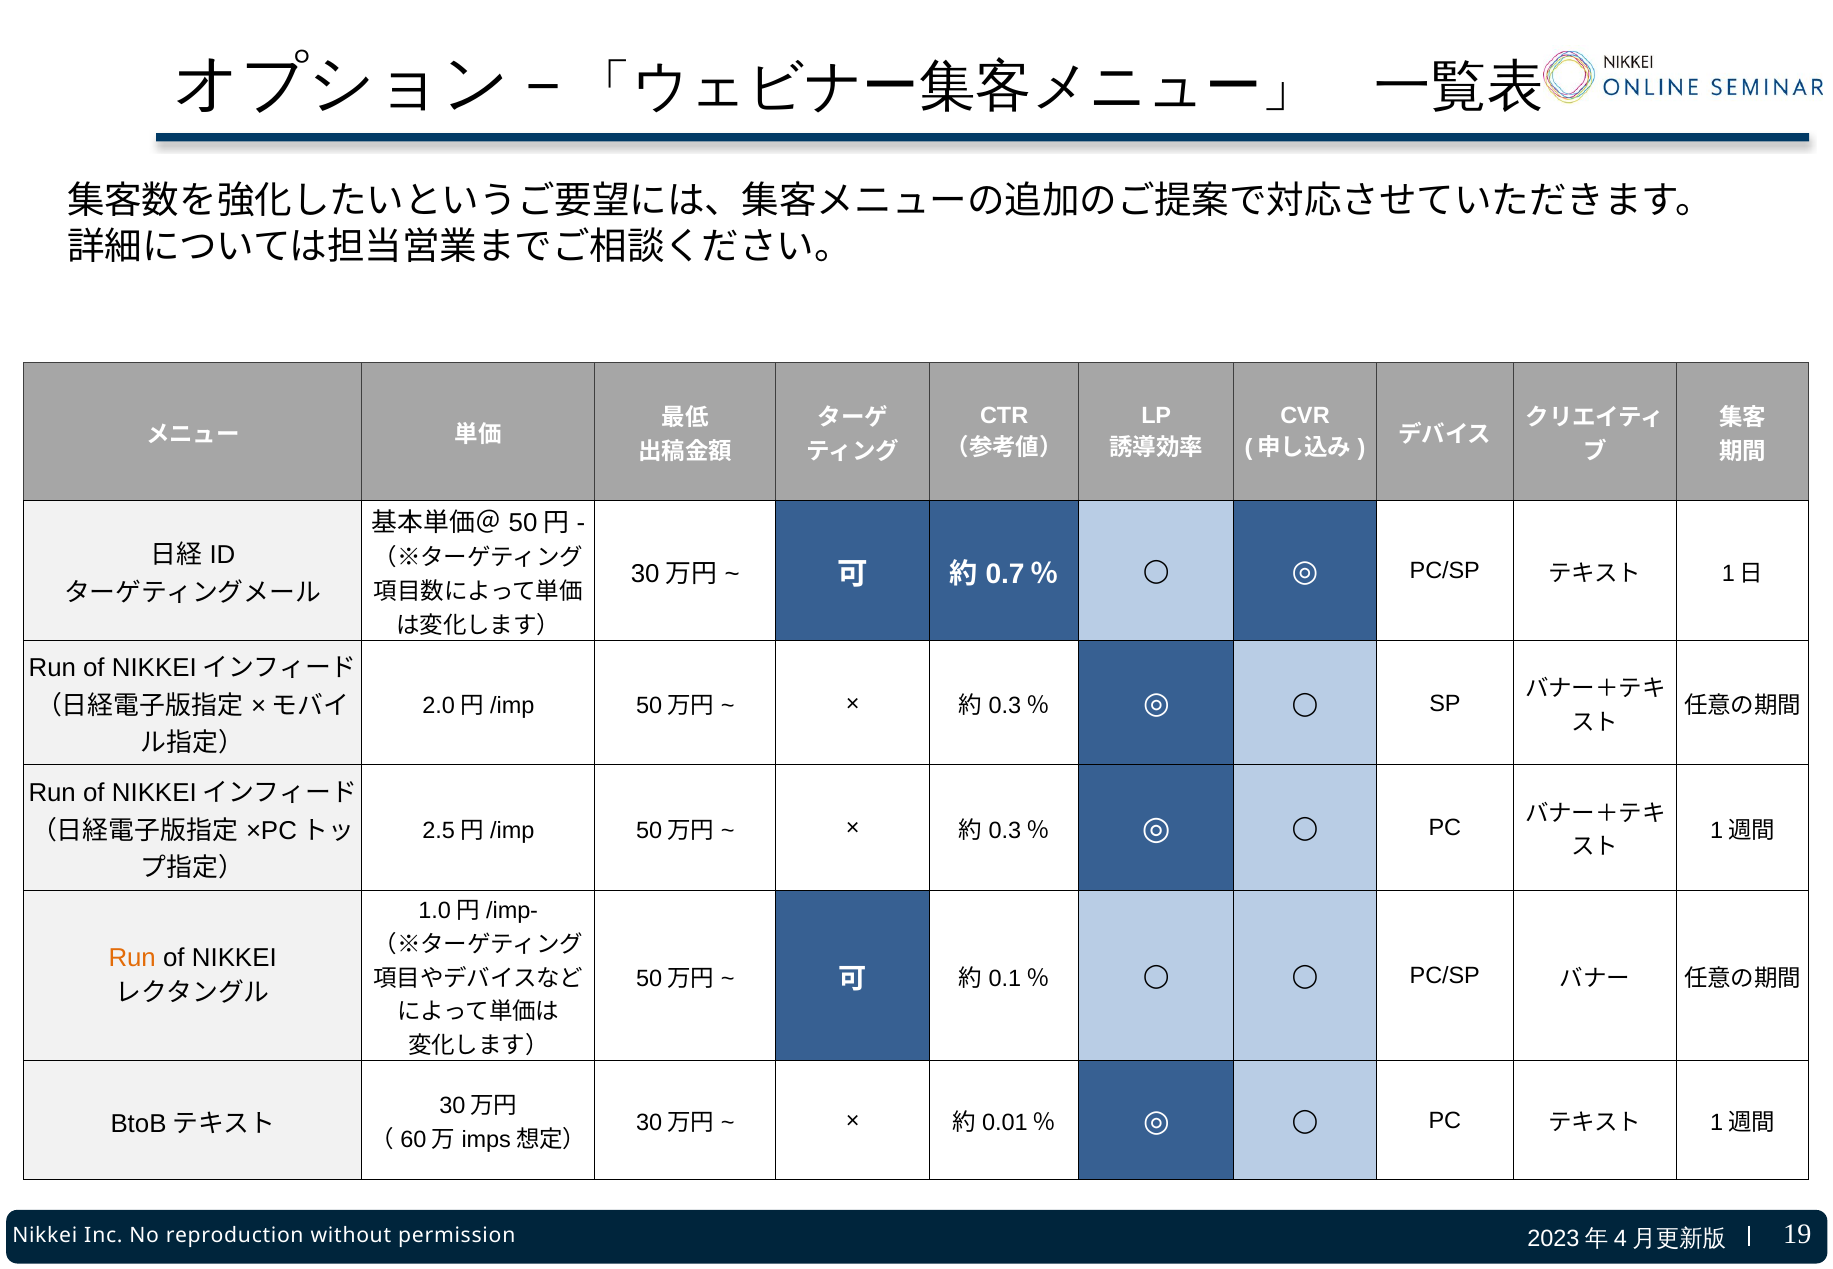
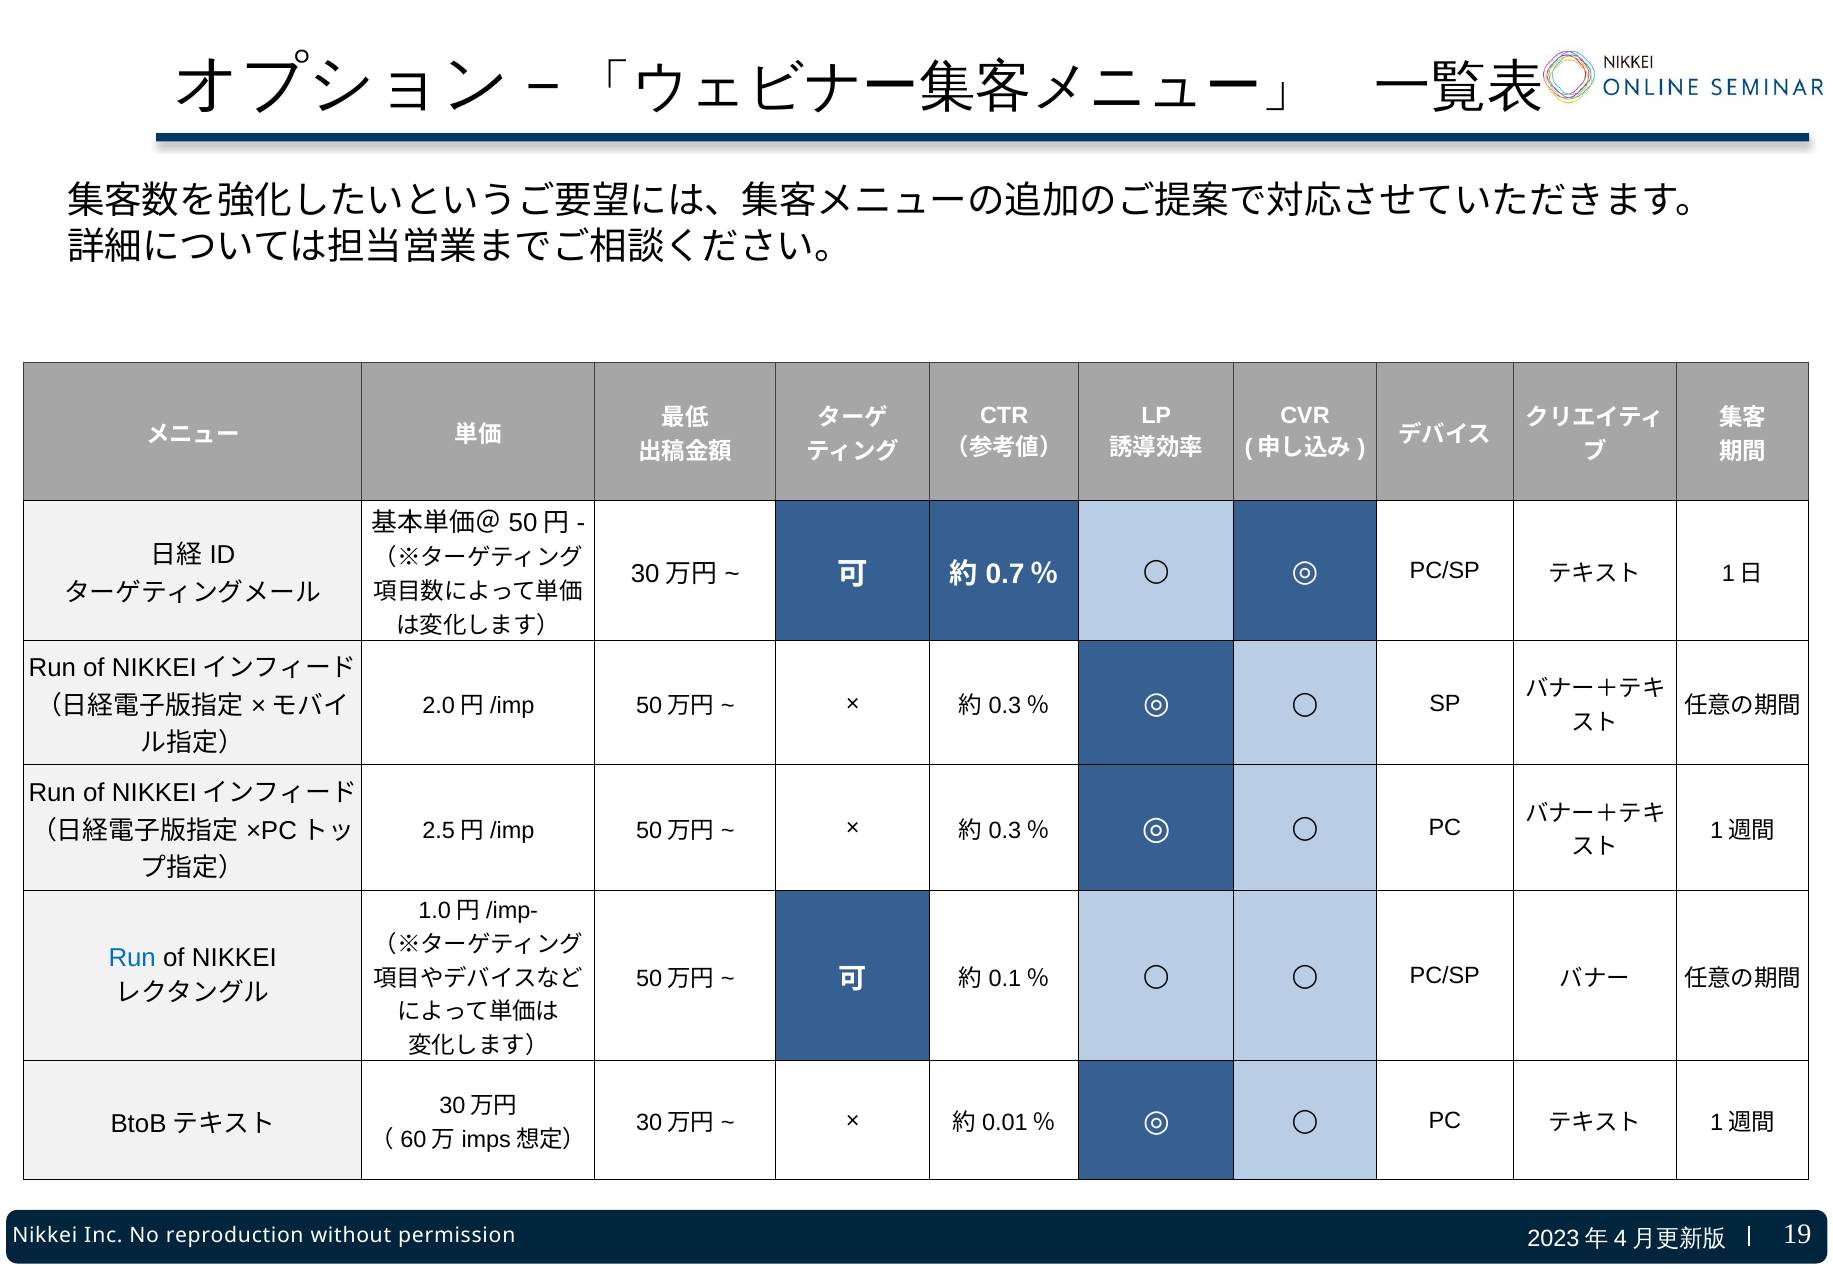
Run colour: orange -> blue (132, 958)
